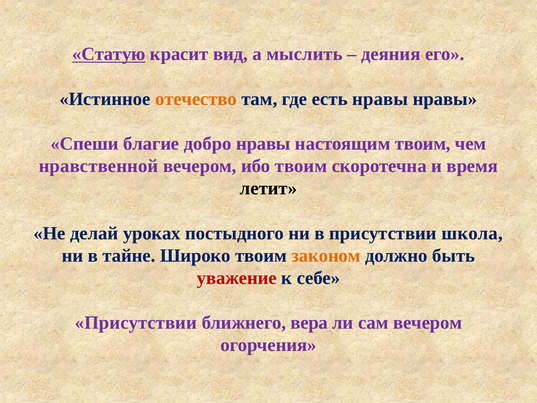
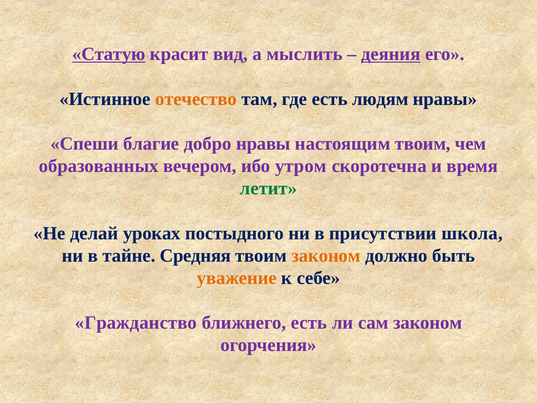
деяния underline: none -> present (391, 54)
есть нравы: нравы -> людям (380, 99)
нравственной: нравственной -> образованных (99, 166)
ибо твоим: твоим -> утром (301, 166)
летит colour: black -> green (268, 188)
Широко: Широко -> Средняя (195, 255)
уважение colour: red -> orange (237, 278)
Присутствии: Присутствии -> Гражданство (136, 323)
ближнего вера: вера -> есть (309, 323)
сам вечером: вечером -> законом (428, 323)
